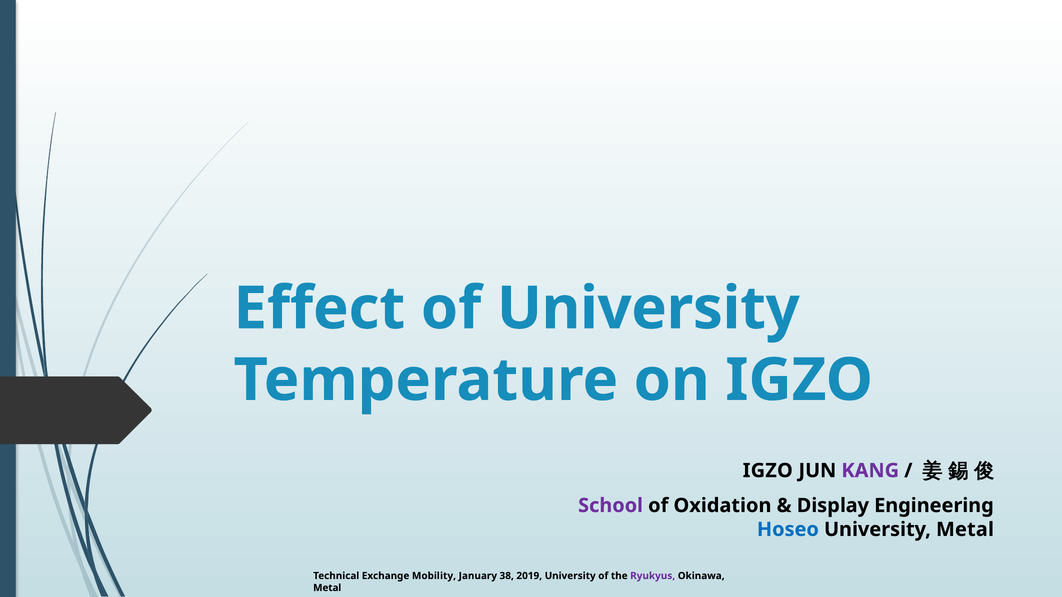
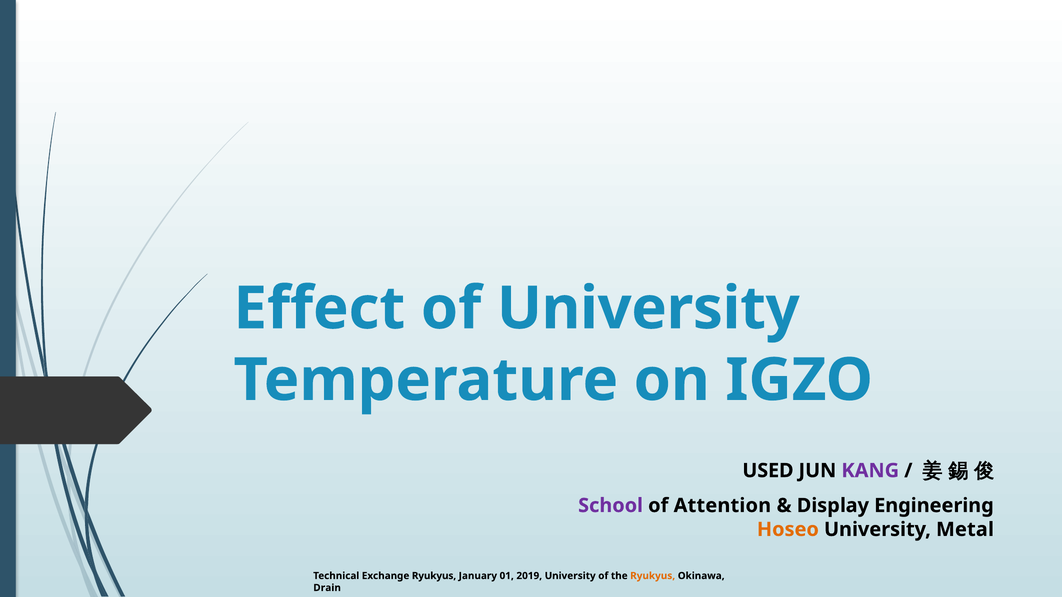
IGZO: IGZO -> USED (768, 471)
Oxidation: Oxidation -> Attention (722, 506)
Hoseo colour: blue -> orange (788, 530)
Exchange Mobility: Mobility -> Ryukyus (434, 576)
38: 38 -> 01 (507, 576)
Ryukyus colour: purple -> orange (653, 576)
Metal: Metal -> Drain (327, 588)
